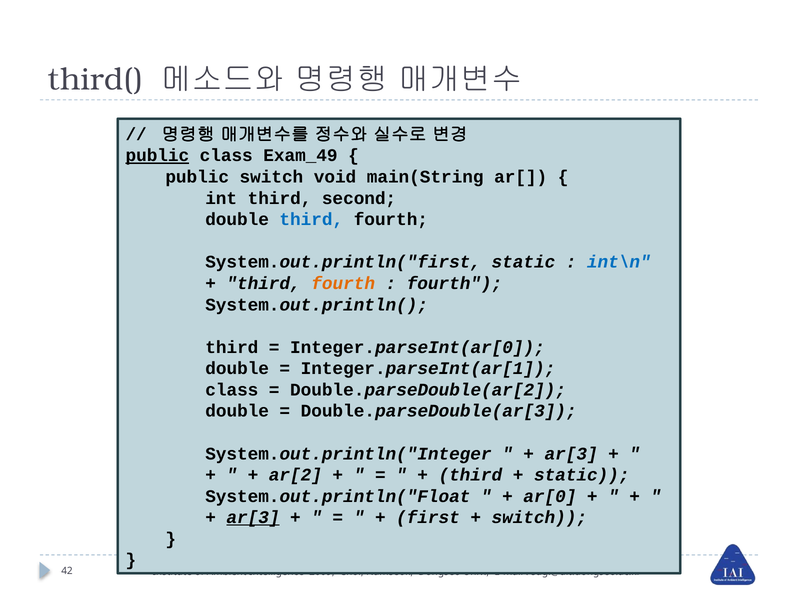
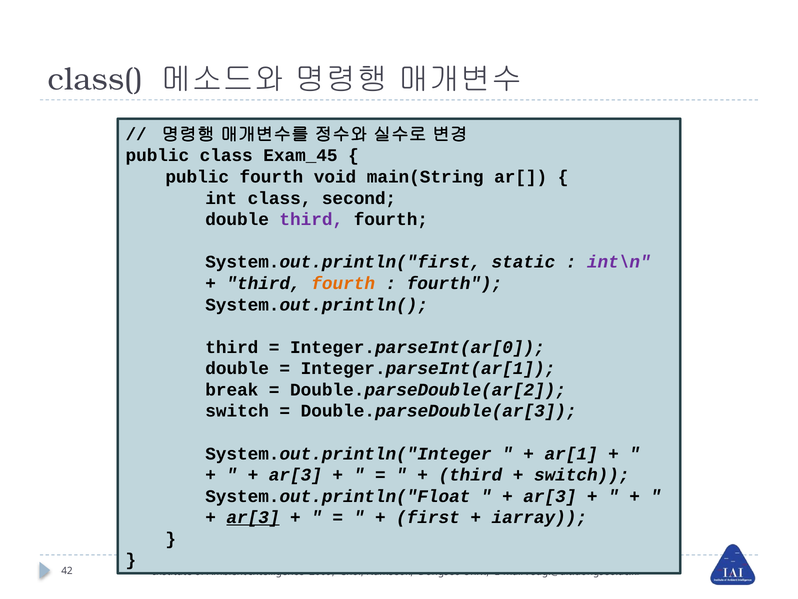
third(: third( -> class( (95, 79)
public underline: present -> none (157, 156)
Exam_49: Exam_49 -> Exam_45 (300, 156)
public switch: switch -> fourth (271, 177)
int third: third -> class (280, 198)
third colour: blue -> purple (311, 219)
int\n colour: blue -> purple (619, 262)
class: class -> break (232, 389)
double: double -> switch (237, 411)
ar[3: ar[3 -> ar[1 (571, 453)
ar[2: ar[2 -> ar[3 (295, 475)
static: static -> switch (582, 475)
ar[0: ar[0 -> ar[3 (550, 496)
switch: switch -> iarray (539, 517)
